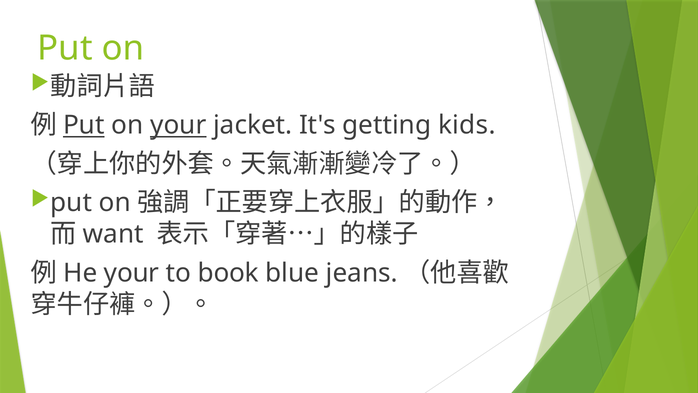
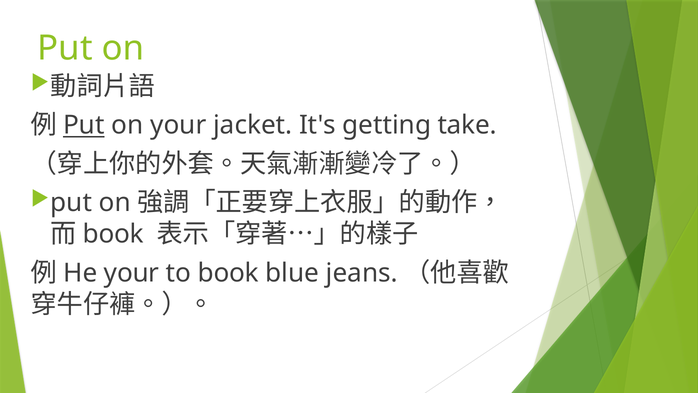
your underline: present -> none (178, 125)
kids: kids -> take (467, 125)
want: want -> book (113, 234)
